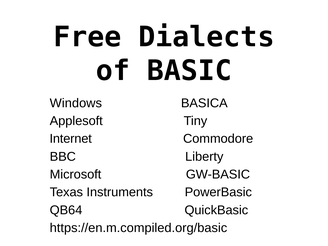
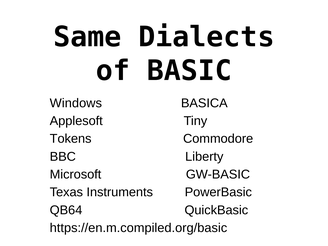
Free: Free -> Same (87, 37)
Internet: Internet -> Tokens (71, 139)
